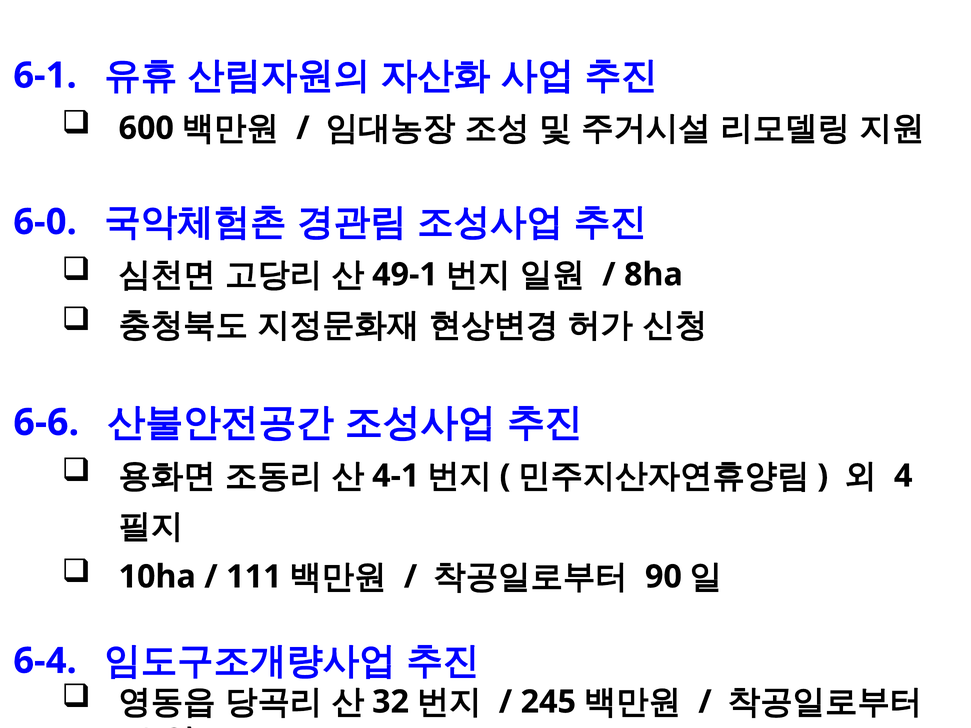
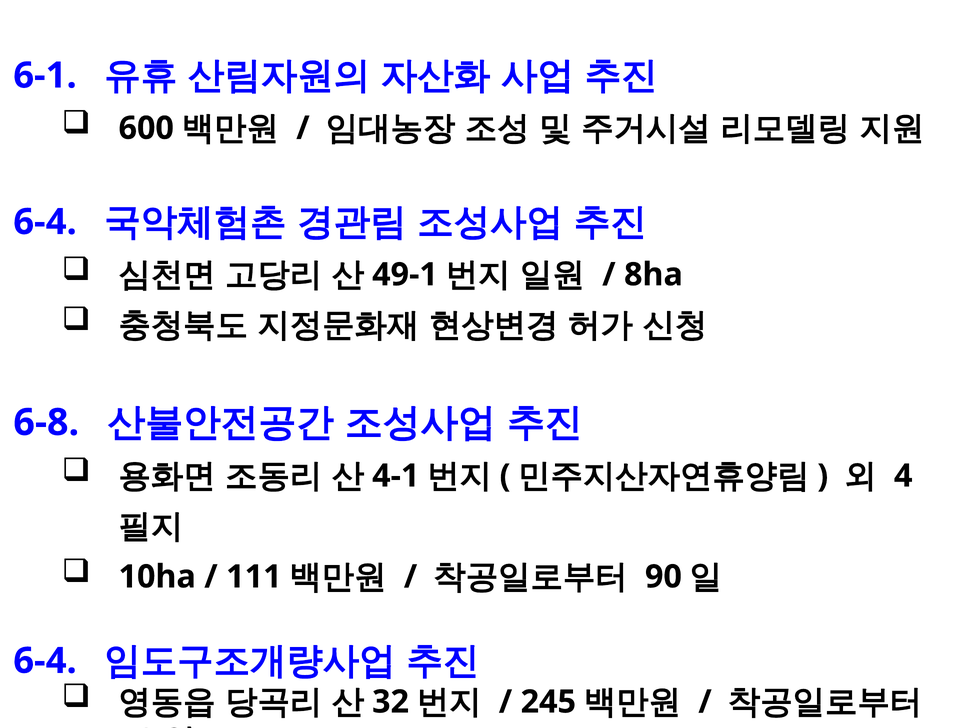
6-0: 6-0 -> 6-4 (45, 222)
6-6: 6-6 -> 6-8 (46, 423)
